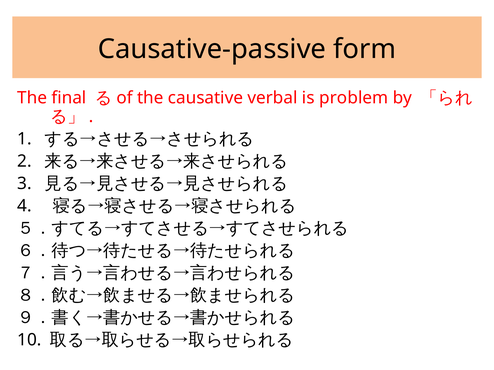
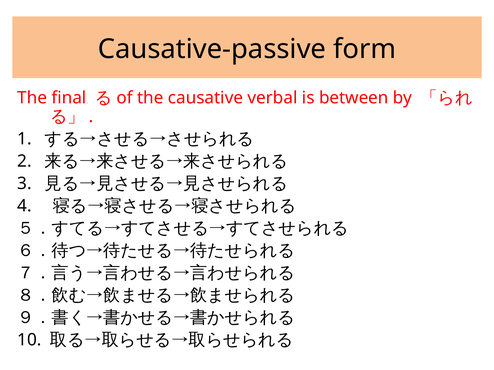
problem: problem -> between (354, 98)
